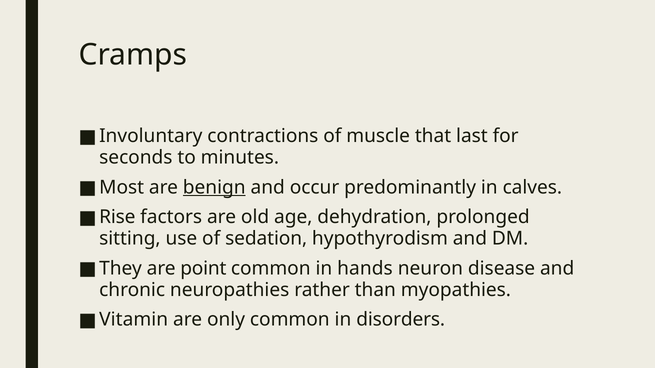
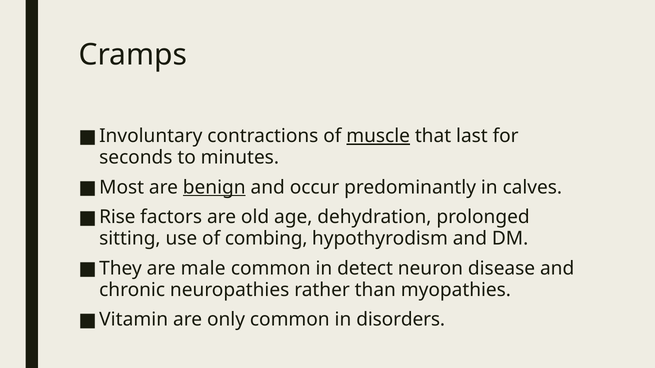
muscle underline: none -> present (378, 136)
sedation: sedation -> combing (266, 239)
point: point -> male (203, 269)
hands: hands -> detect (365, 269)
